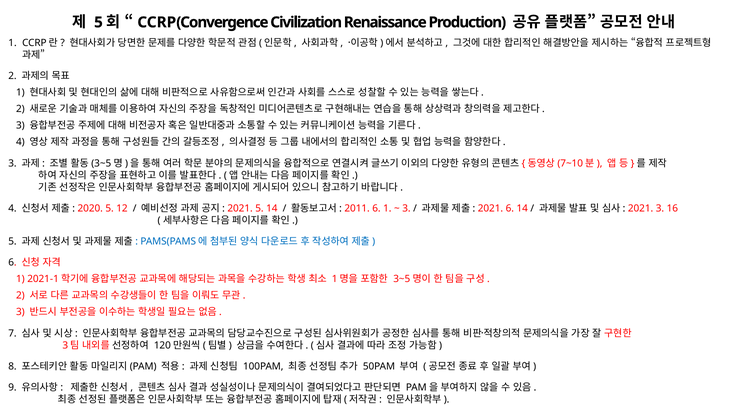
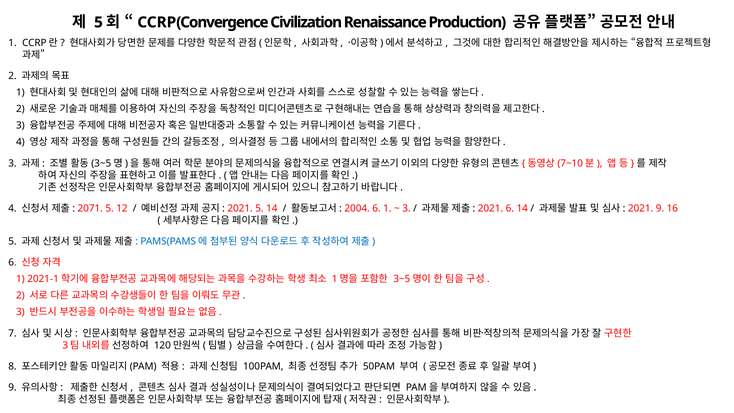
2020: 2020 -> 2071 (90, 208)
2011: 2011 -> 2004 (357, 208)
2021 3: 3 -> 9 (660, 208)
